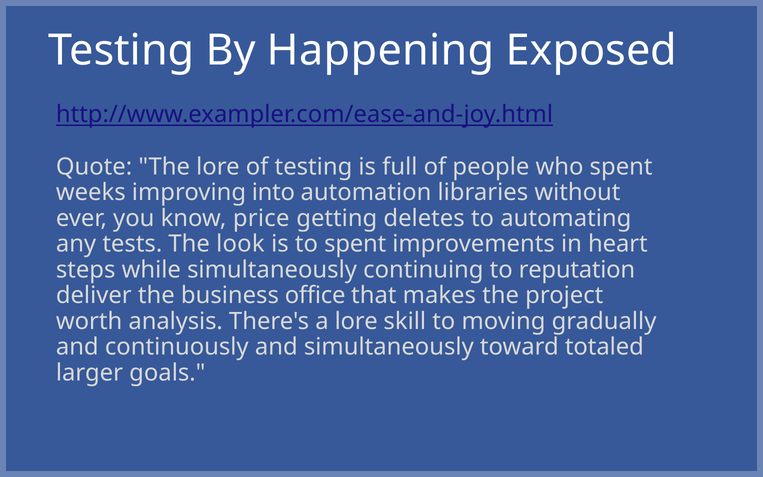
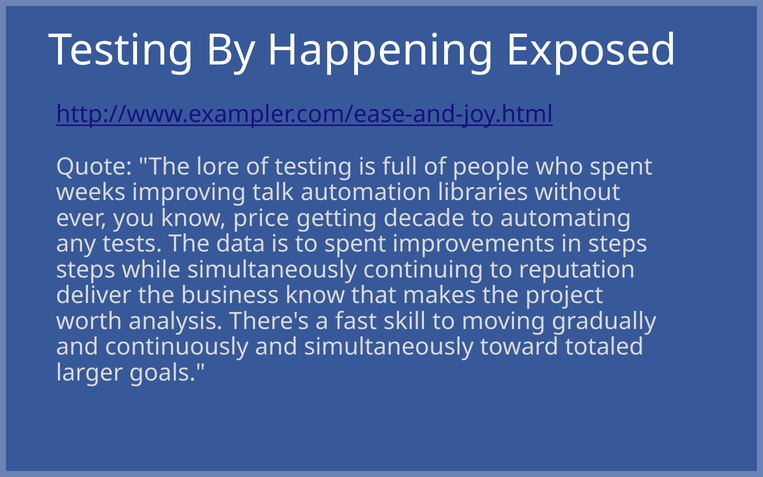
into: into -> talk (273, 192)
deletes: deletes -> decade (424, 218)
look: look -> data (241, 244)
in heart: heart -> steps (618, 244)
business office: office -> know (315, 295)
a lore: lore -> fast (356, 321)
